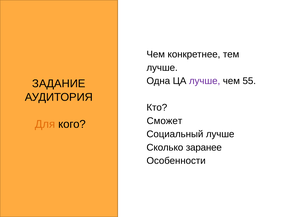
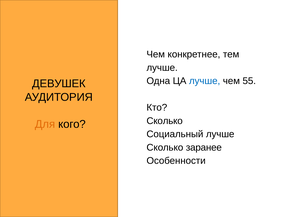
лучше colour: purple -> blue (205, 81)
ЗАДАНИЕ: ЗАДАНИЕ -> ДЕВУШЕК (59, 84)
Сможет: Сможет -> Сколько (165, 121)
